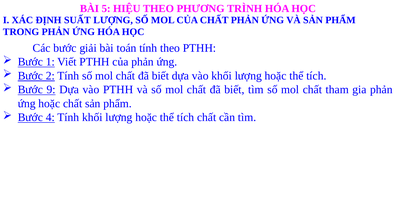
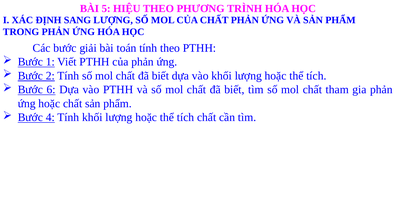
SUẤT: SUẤT -> SANG (77, 20)
9: 9 -> 6 (51, 90)
